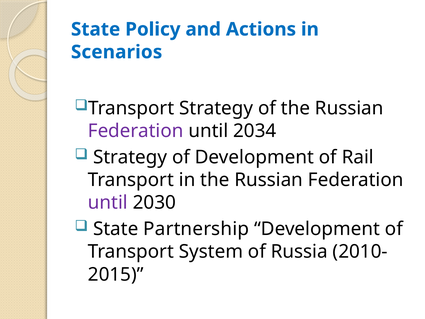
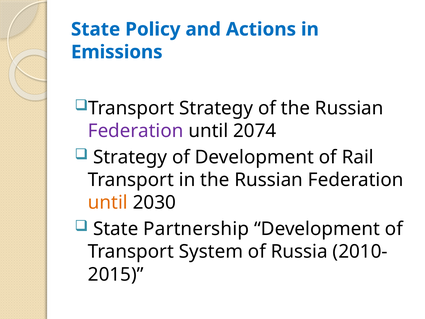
Scenarios: Scenarios -> Emissions (117, 52)
2034: 2034 -> 2074 (255, 131)
until colour: purple -> orange (108, 203)
